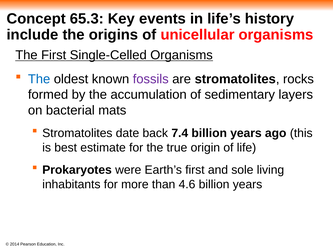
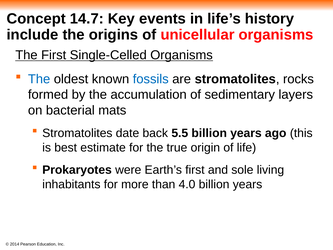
65.3: 65.3 -> 14.7 (87, 19)
fossils colour: purple -> blue (151, 79)
7.4: 7.4 -> 5.5 (180, 133)
4.6: 4.6 -> 4.0 (187, 184)
